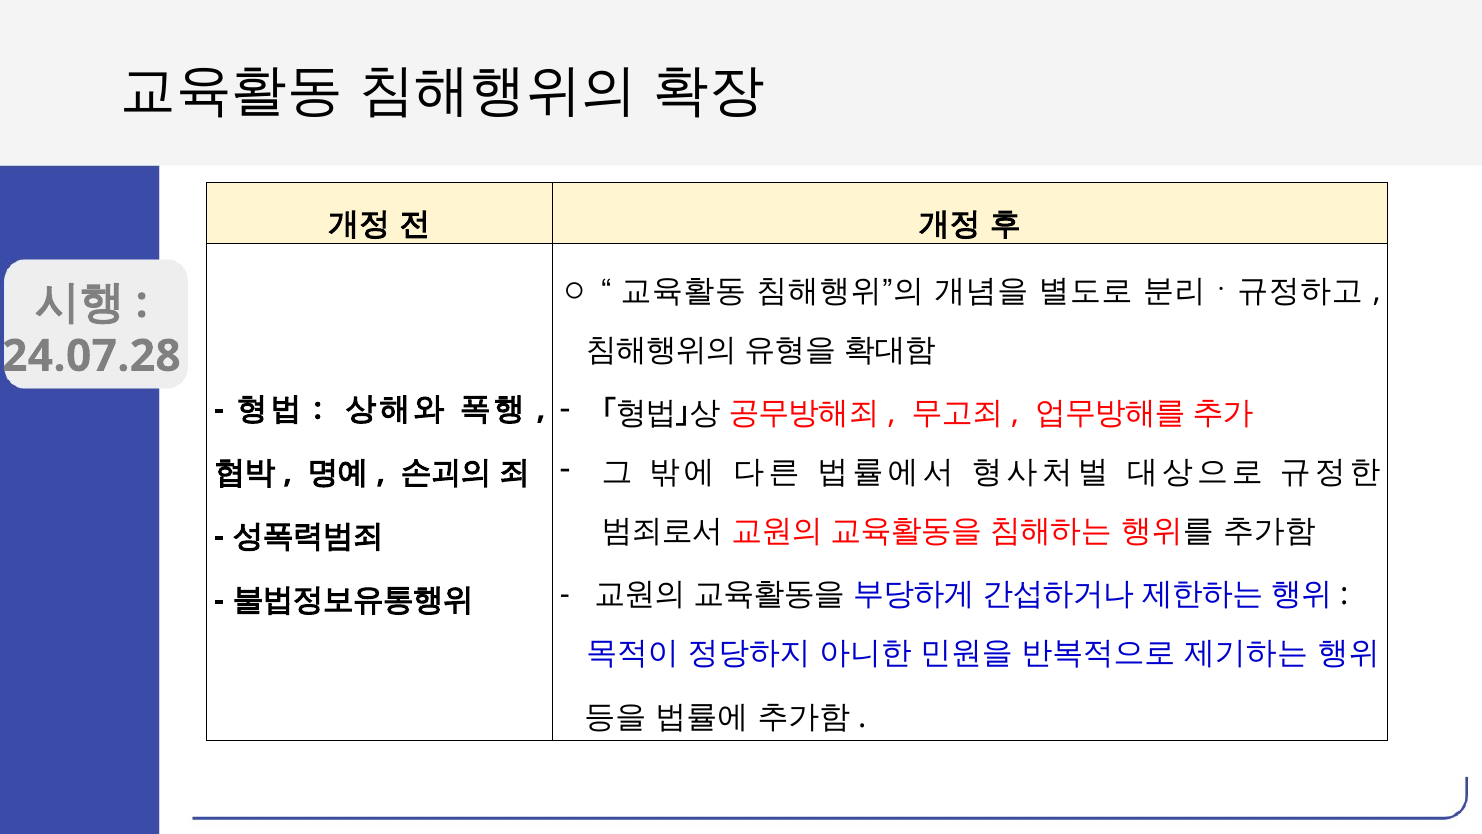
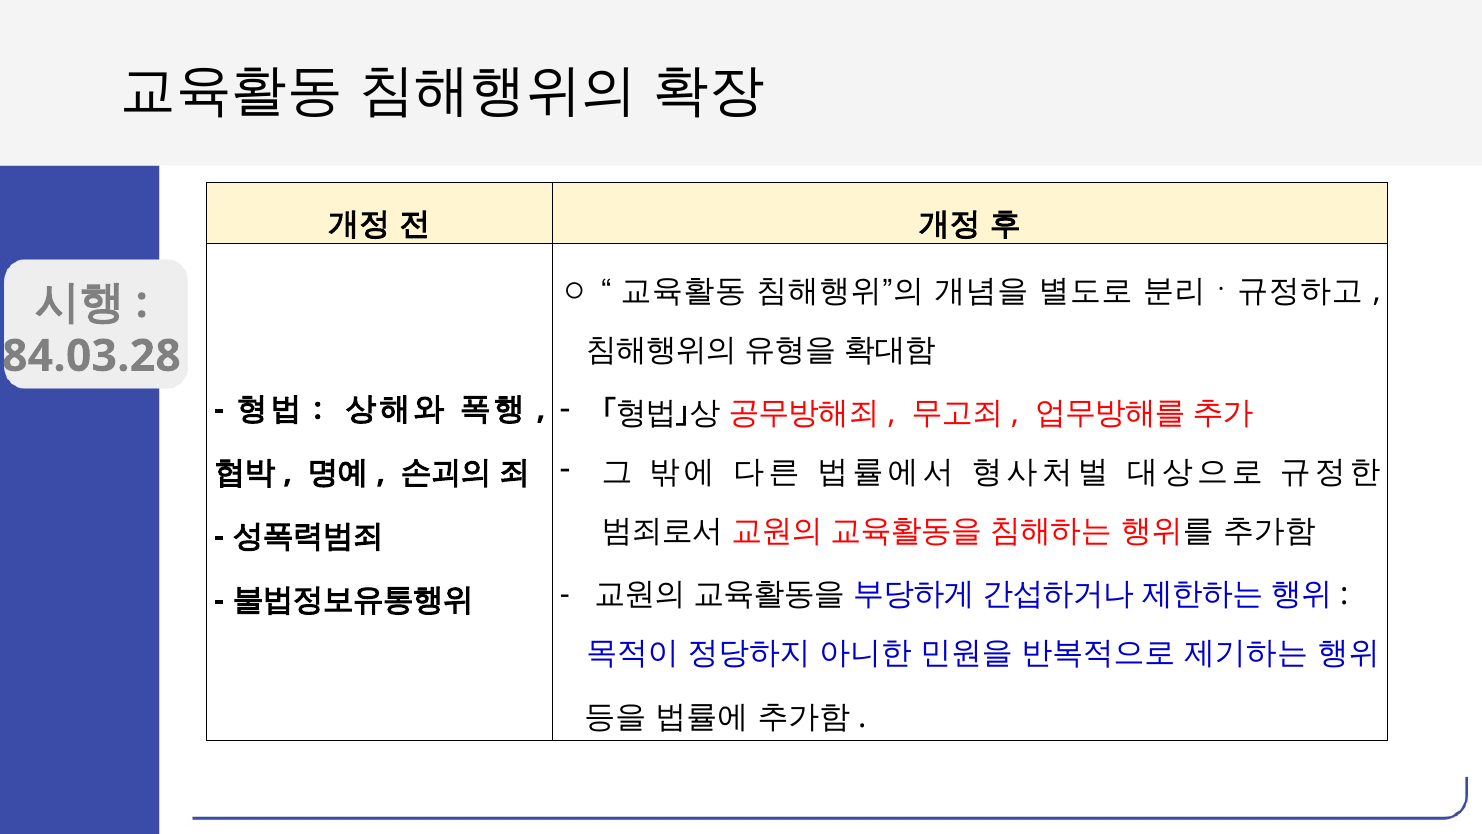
24.07.28: 24.07.28 -> 84.03.28 (91, 356)
